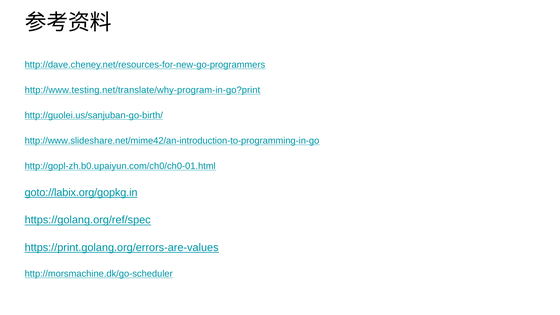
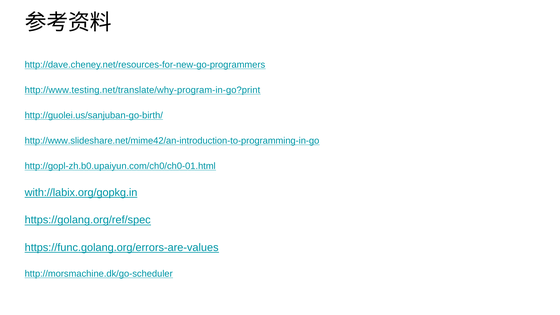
goto://labix.org/gopkg.in: goto://labix.org/gopkg.in -> with://labix.org/gopkg.in (81, 193)
https://print.golang.org/errors-are-values: https://print.golang.org/errors-are-values -> https://func.golang.org/errors-are-values (122, 248)
